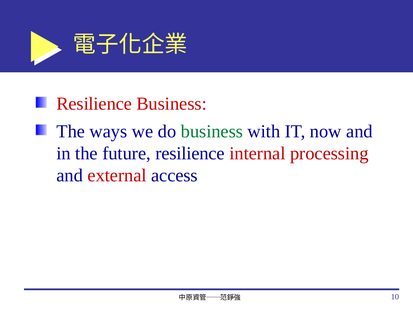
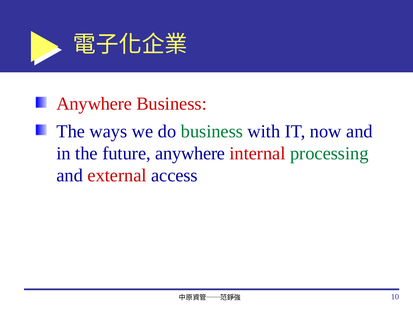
Resilience: Resilience -> Anywhere (94, 104)
future resilience: resilience -> anywhere (190, 153)
processing colour: red -> green (329, 153)
